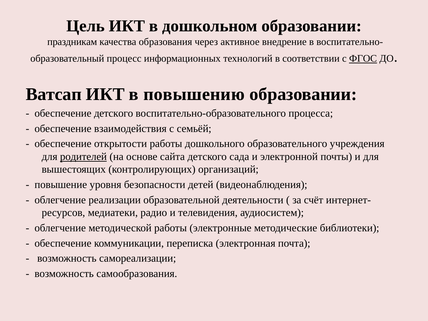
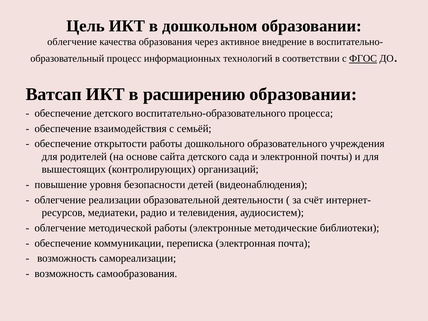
праздникам: праздникам -> облегчение (72, 42)
повышению: повышению -> расширению (194, 94)
родителей underline: present -> none (83, 157)
